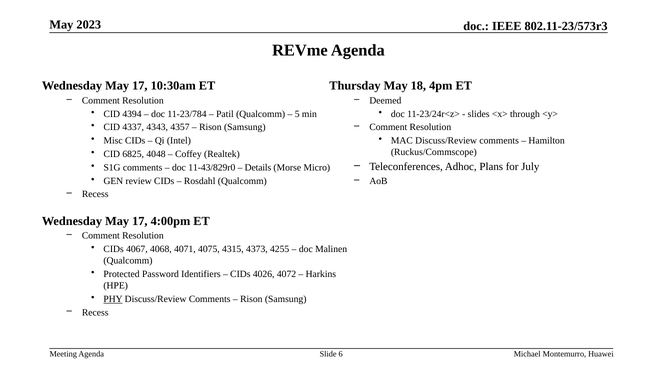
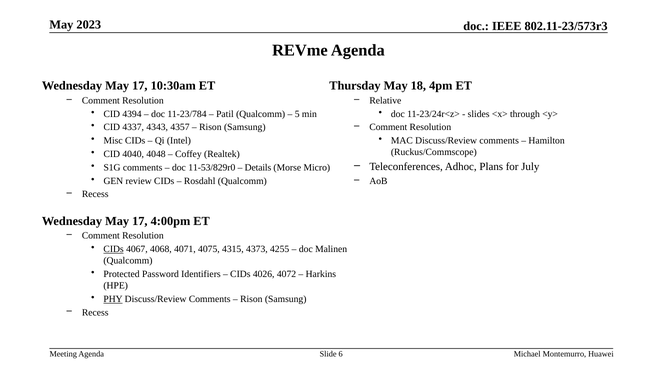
Deemed: Deemed -> Relative (385, 101)
6825: 6825 -> 4040 (133, 154)
11-43/829r0: 11-43/829r0 -> 11-53/829r0 (212, 168)
CIDs underline: none -> present (114, 250)
